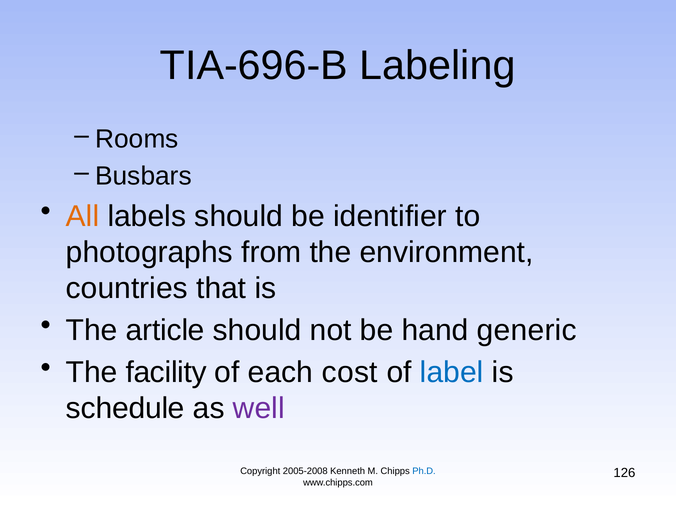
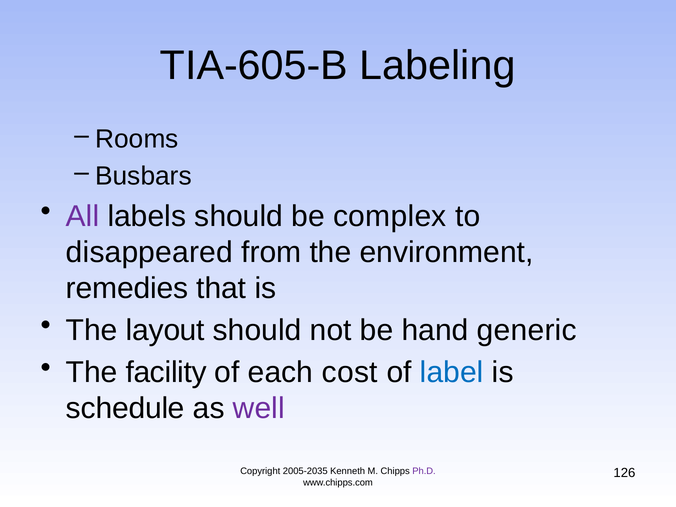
TIA-696-B: TIA-696-B -> TIA-605-B (254, 65)
All colour: orange -> purple (83, 216)
identifier: identifier -> complex (390, 216)
photographs: photographs -> disappeared (149, 252)
countries: countries -> remedies (127, 288)
article: article -> layout (165, 330)
2005-2008: 2005-2008 -> 2005-2035 (305, 471)
Ph.D colour: blue -> purple (424, 471)
